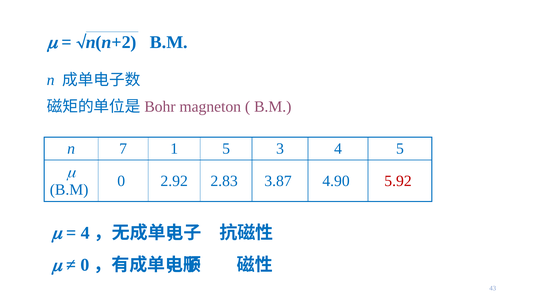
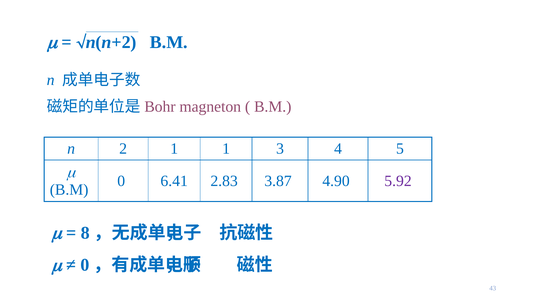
7: 7 -> 2 (123, 149)
1 5: 5 -> 1 (226, 149)
2.92: 2.92 -> 6.41 (174, 181)
5.92 colour: red -> purple (398, 181)
4: 4 -> 8 (85, 233)
